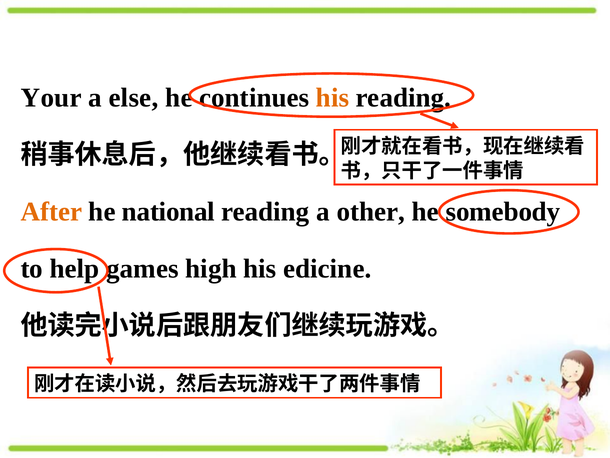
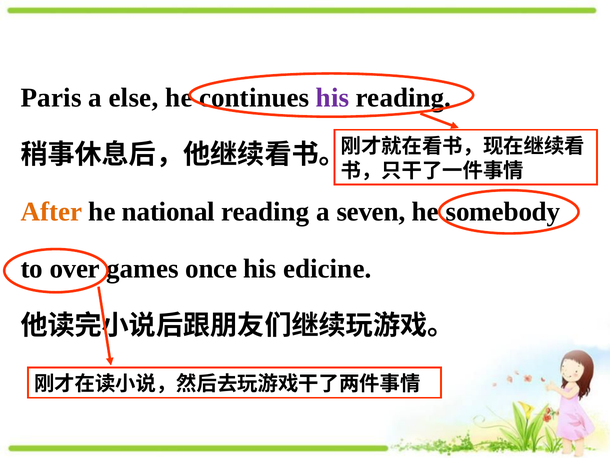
Your: Your -> Paris (51, 98)
his colour: orange -> purple (333, 98)
other: other -> seven (371, 212)
help: help -> over (75, 269)
high: high -> once (211, 269)
